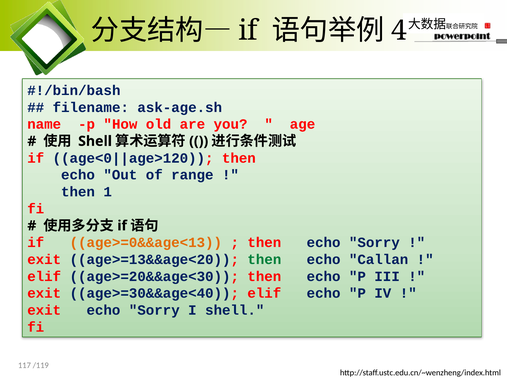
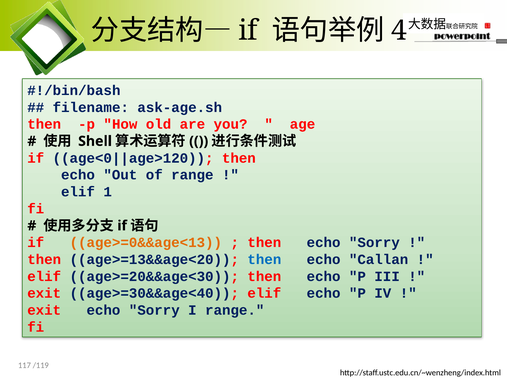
name: name -> then (44, 124)
then: then -> elif (78, 192)
exit: exit -> then (44, 260)
then colour: green -> blue (264, 260)
I shell: shell -> range (235, 310)
